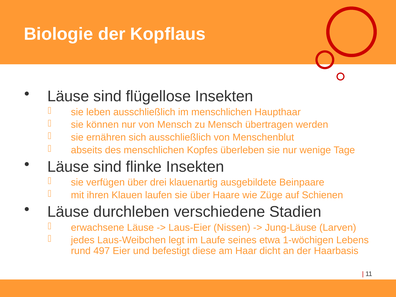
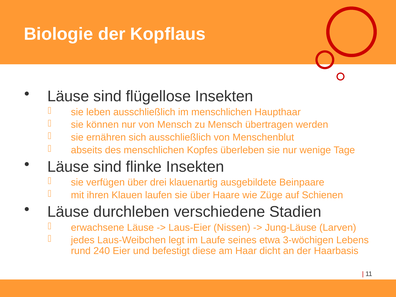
1-wöchigen: 1-wöchigen -> 3-wöchigen (308, 240)
497: 497 -> 240 (102, 251)
